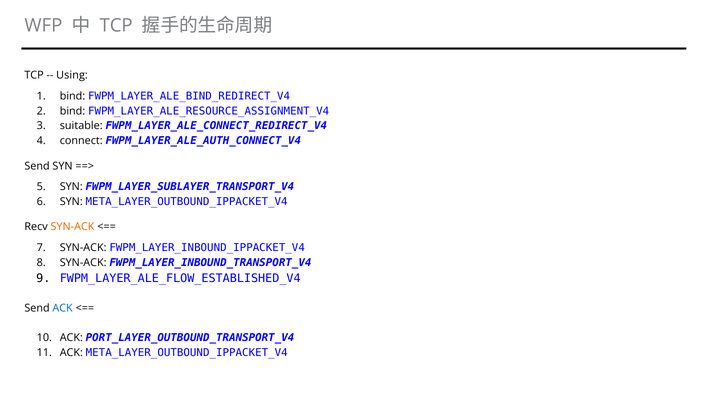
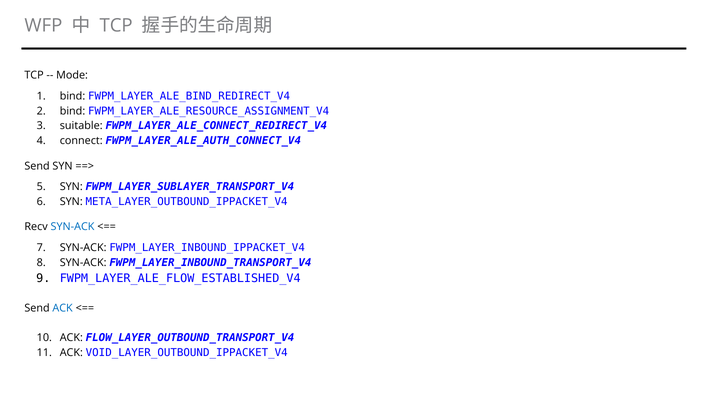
Using: Using -> Mode (72, 75)
SYN-ACK colour: orange -> blue (73, 227)
PORT_LAYER_OUTBOUND_TRANSPORT_V4: PORT_LAYER_OUTBOUND_TRANSPORT_V4 -> FLOW_LAYER_OUTBOUND_TRANSPORT_V4 (190, 338)
ACK META_LAYER_OUTBOUND_IPPACKET_V4: META_LAYER_OUTBOUND_IPPACKET_V4 -> VOID_LAYER_OUTBOUND_IPPACKET_V4 (187, 353)
